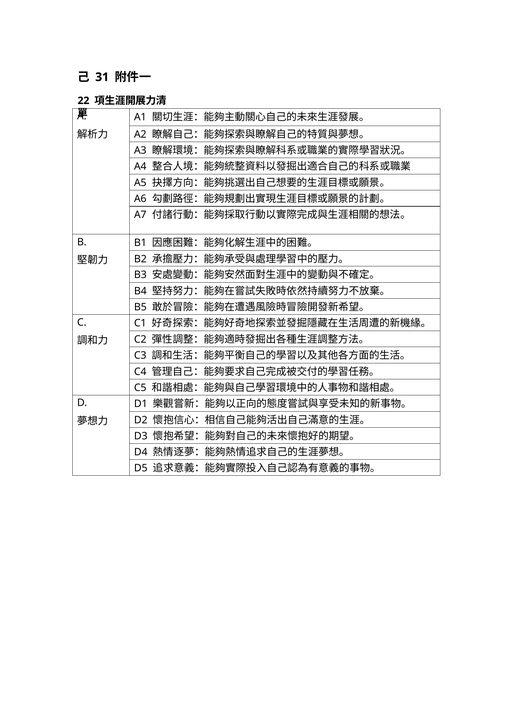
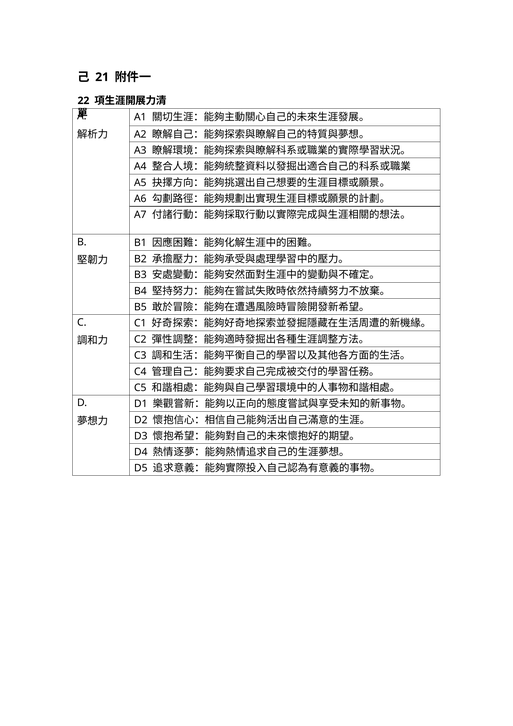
31: 31 -> 21 (102, 77)
